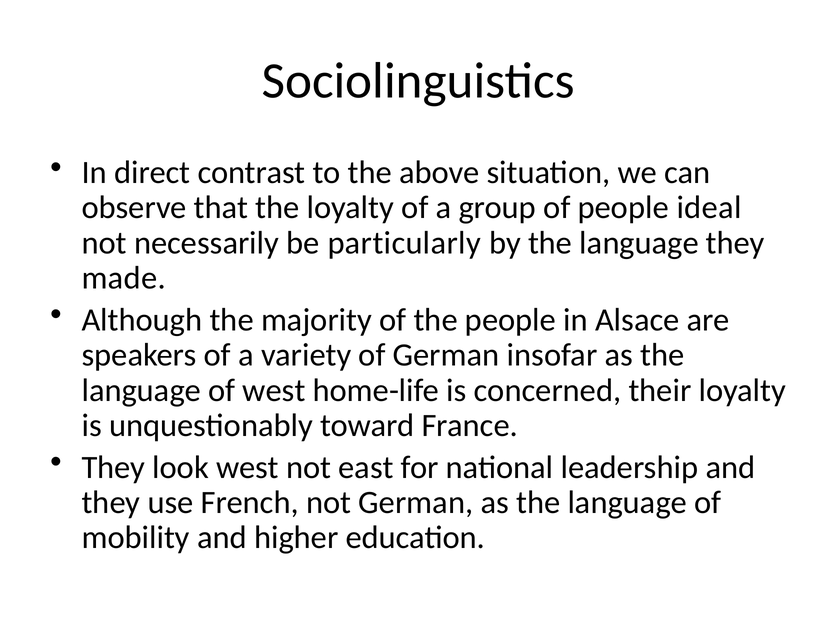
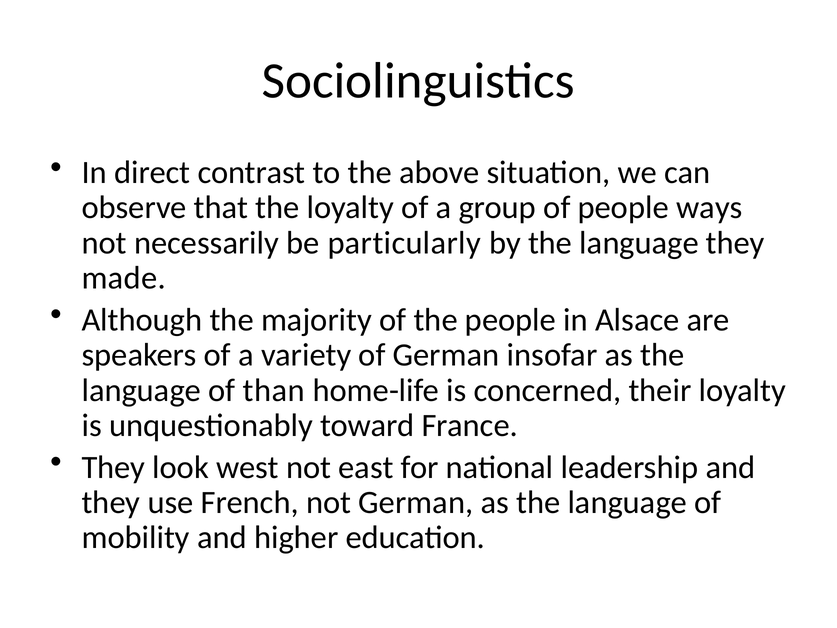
ideal: ideal -> ways (709, 208)
of west: west -> than (274, 390)
